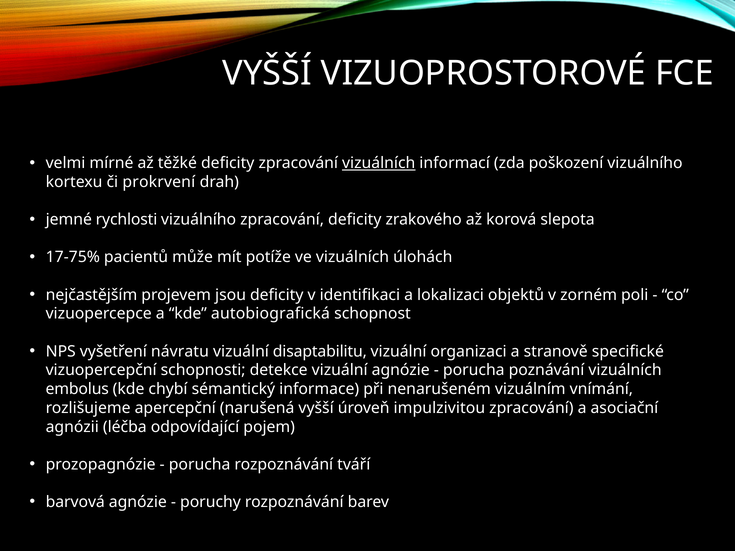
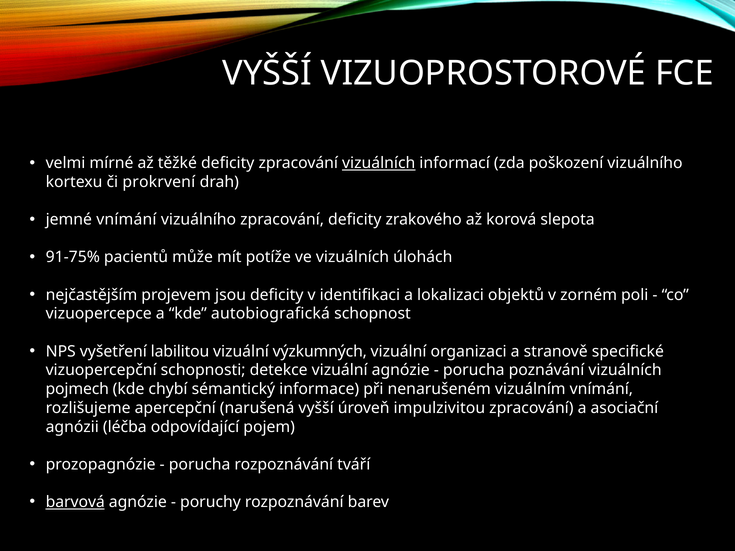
jemné rychlosti: rychlosti -> vnímání (126, 220)
17-75%: 17-75% -> 91-75% (73, 257)
návratu: návratu -> labilitou (180, 351)
disaptabilitu: disaptabilitu -> výzkumných (320, 351)
embolus: embolus -> pojmech (77, 389)
barvová underline: none -> present (75, 502)
